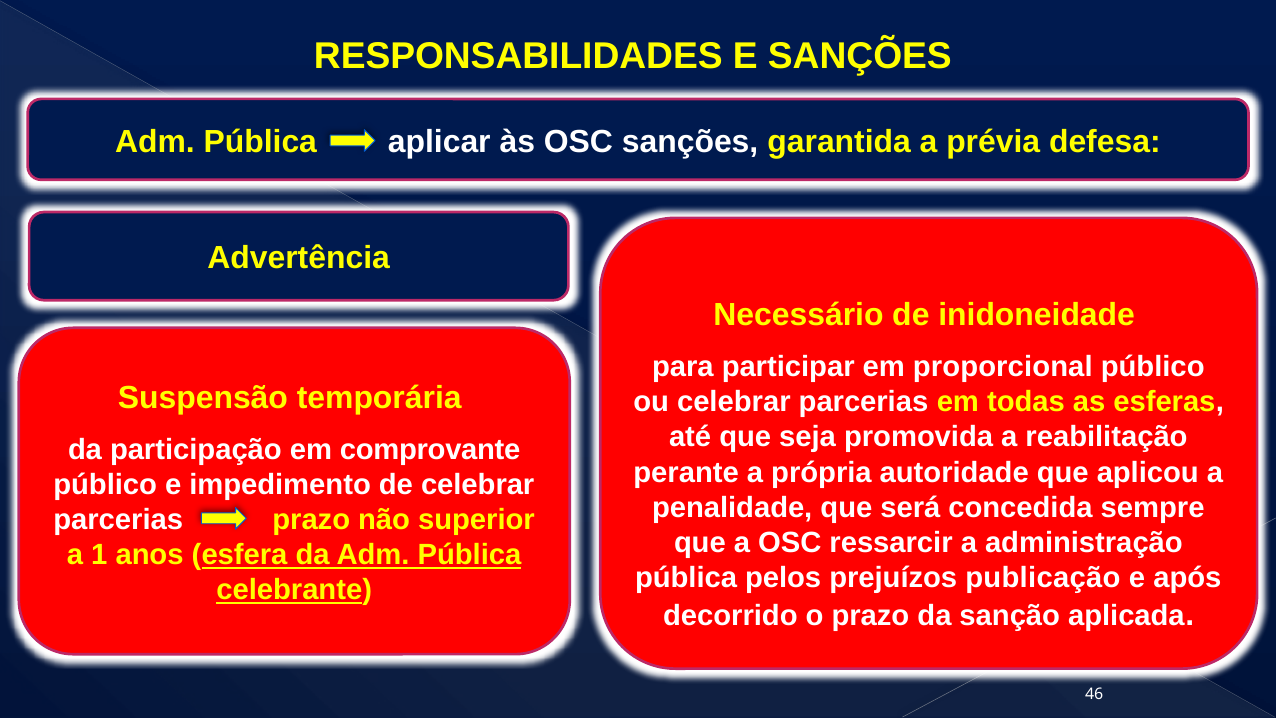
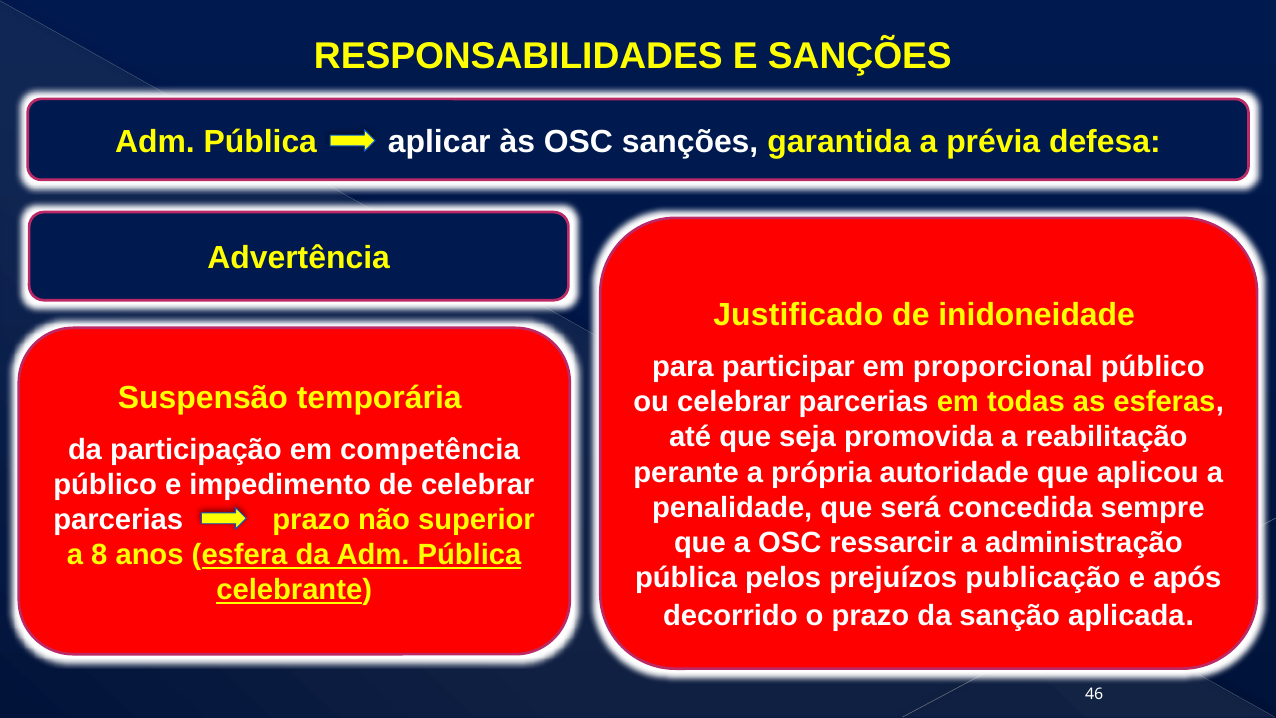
Necessário: Necessário -> Justificado (798, 315)
comprovante: comprovante -> competência (430, 450)
1: 1 -> 8 (99, 555)
